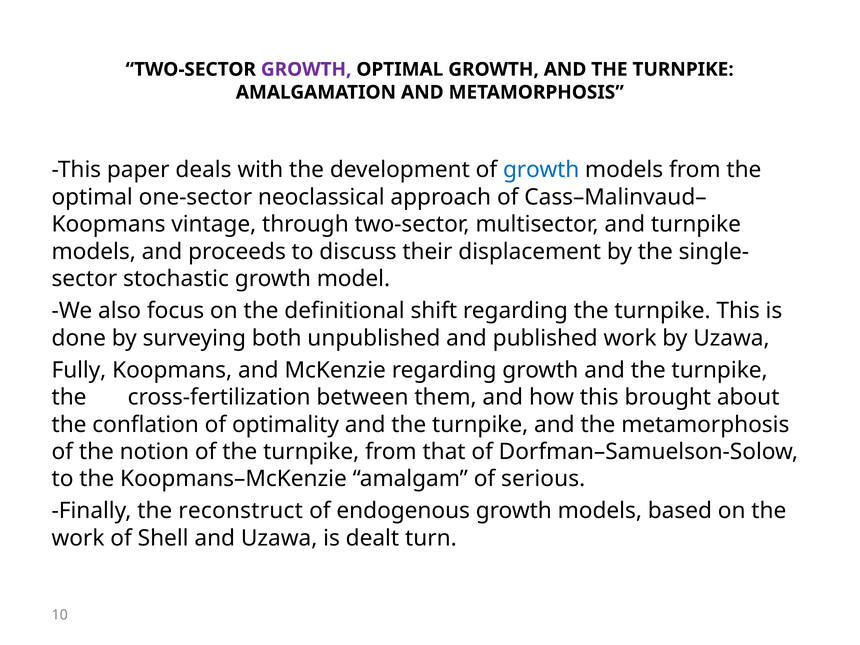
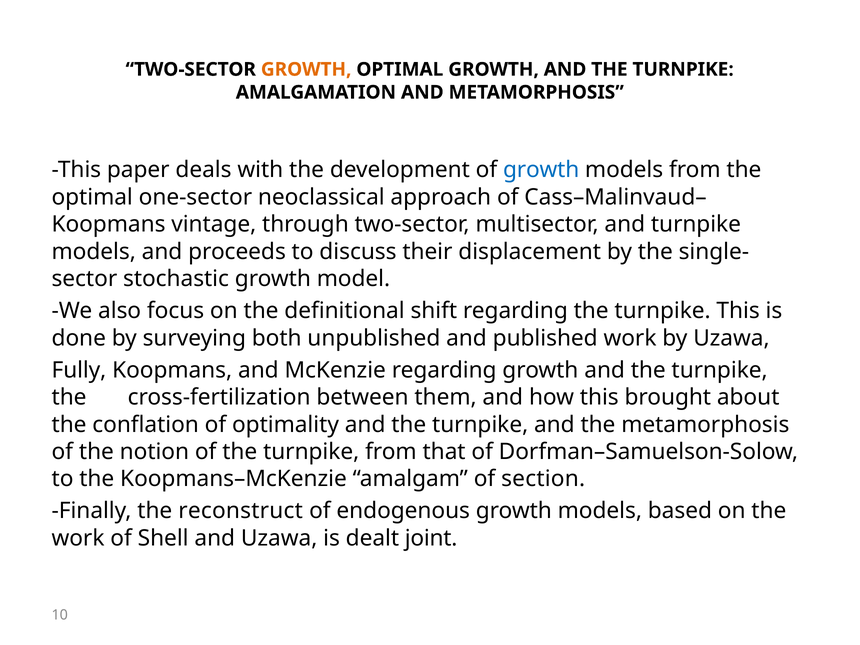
GROWTH colour: purple -> orange (306, 69)
serious: serious -> section (543, 479)
turn: turn -> joint (431, 538)
